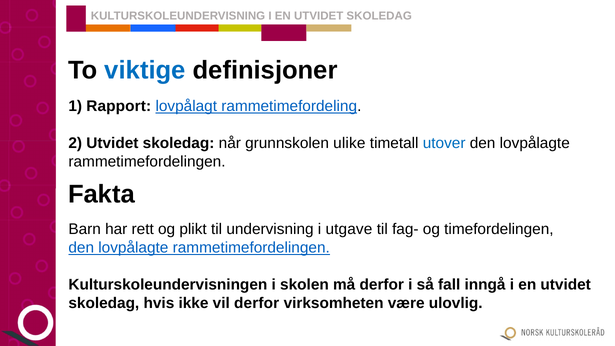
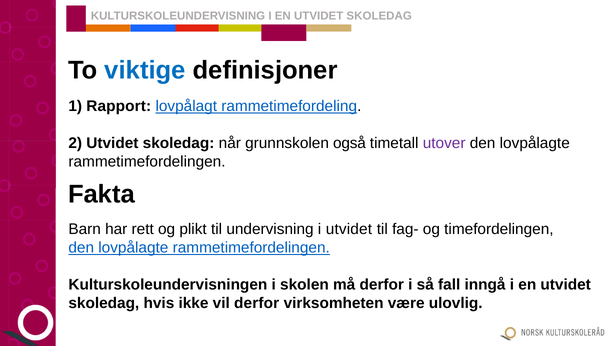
ulike: ulike -> også (349, 143)
utover colour: blue -> purple (444, 143)
i utgave: utgave -> utvidet (349, 229)
